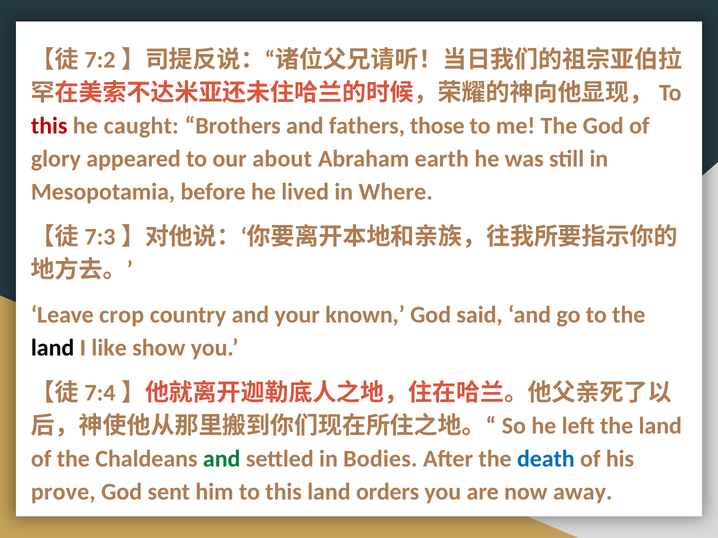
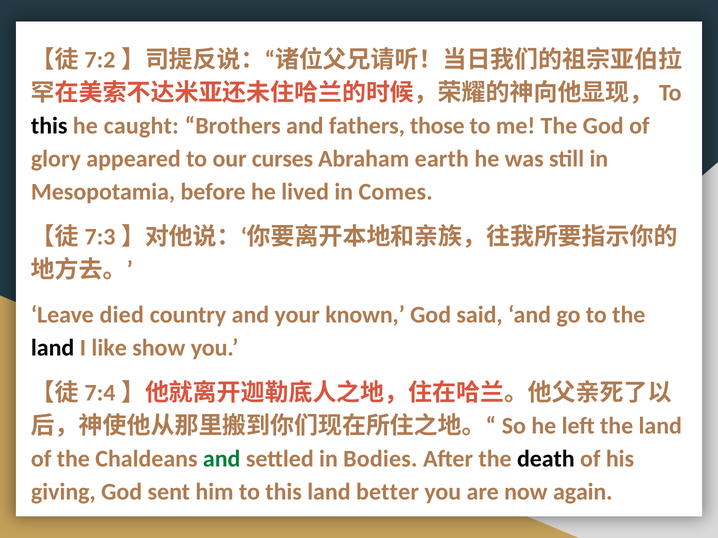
this colour: red -> black (49, 126)
about: about -> curses (282, 159)
Where: Where -> Comes (396, 192)
crop: crop -> died (122, 315)
death colour: blue -> black (546, 459)
prove: prove -> giving (63, 492)
orders: orders -> better (387, 492)
away: away -> again (583, 492)
